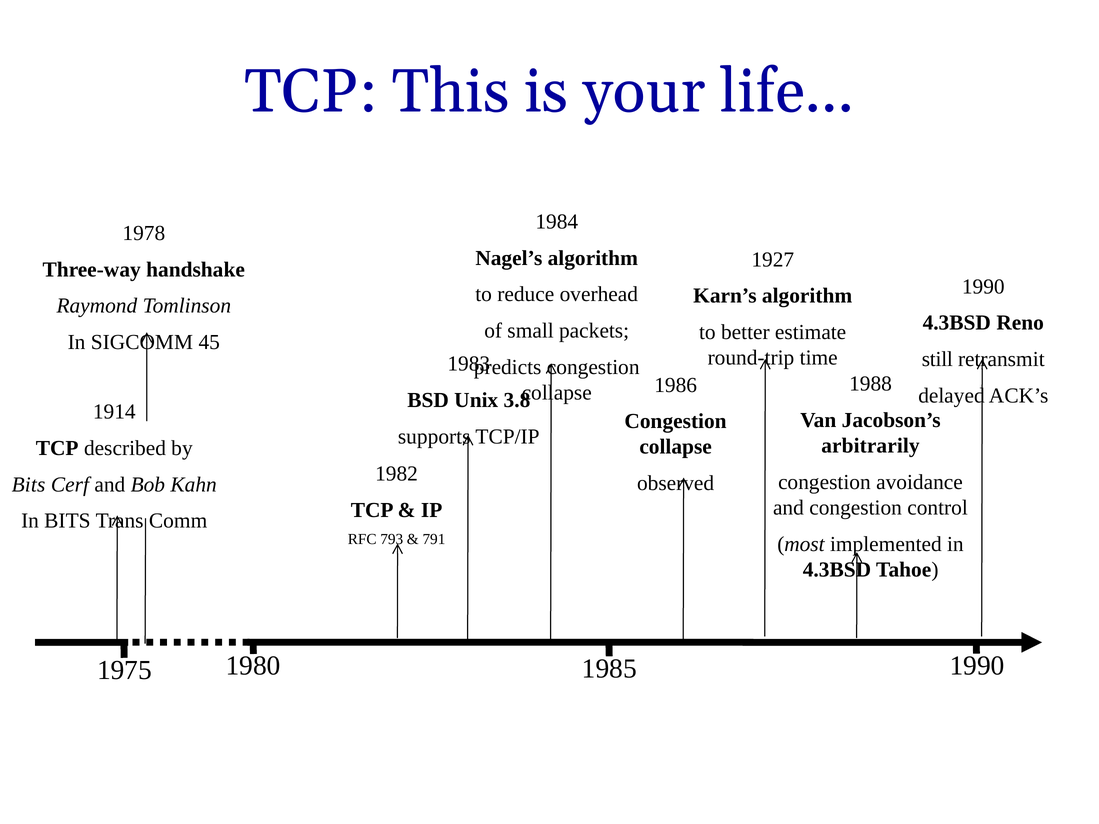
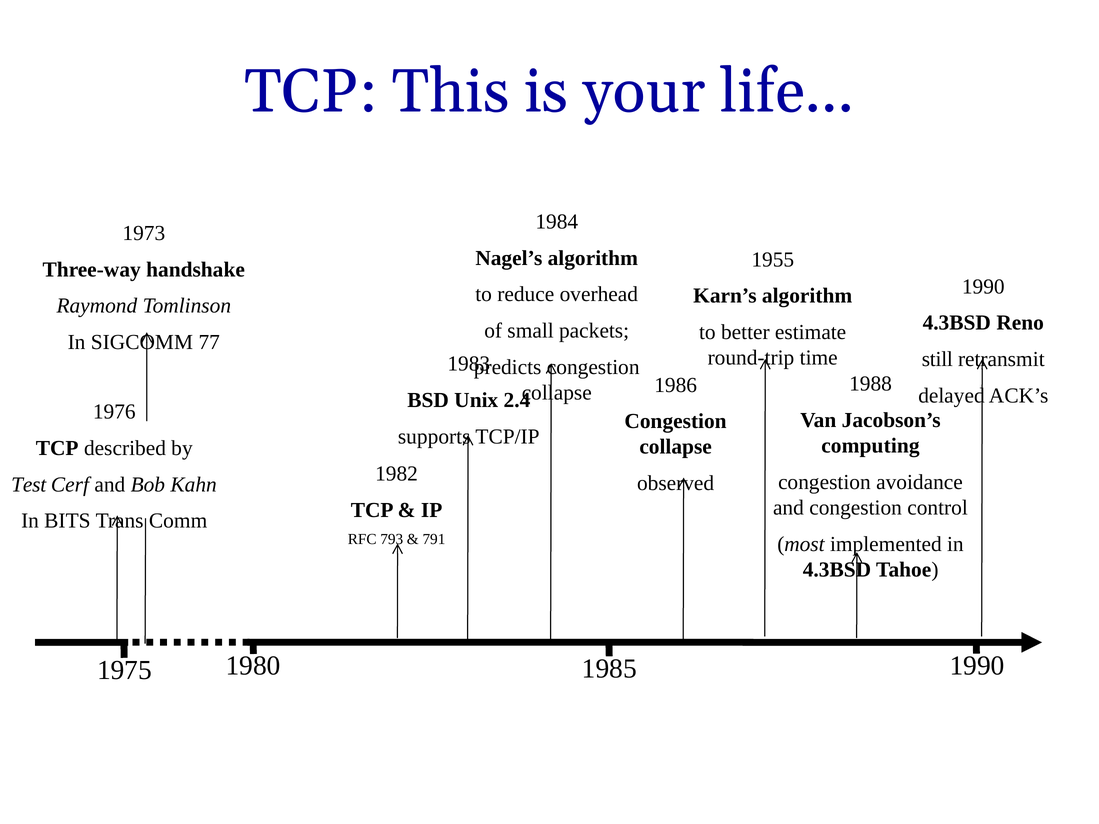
1978: 1978 -> 1973 (144, 233)
1927: 1927 -> 1955 (773, 260)
45: 45 -> 77 (209, 342)
3.8: 3.8 -> 2.4 (517, 400)
1914: 1914 -> 1976 (114, 412)
arbitrarily: arbitrarily -> computing (870, 446)
Bits: Bits -> Test (29, 485)
